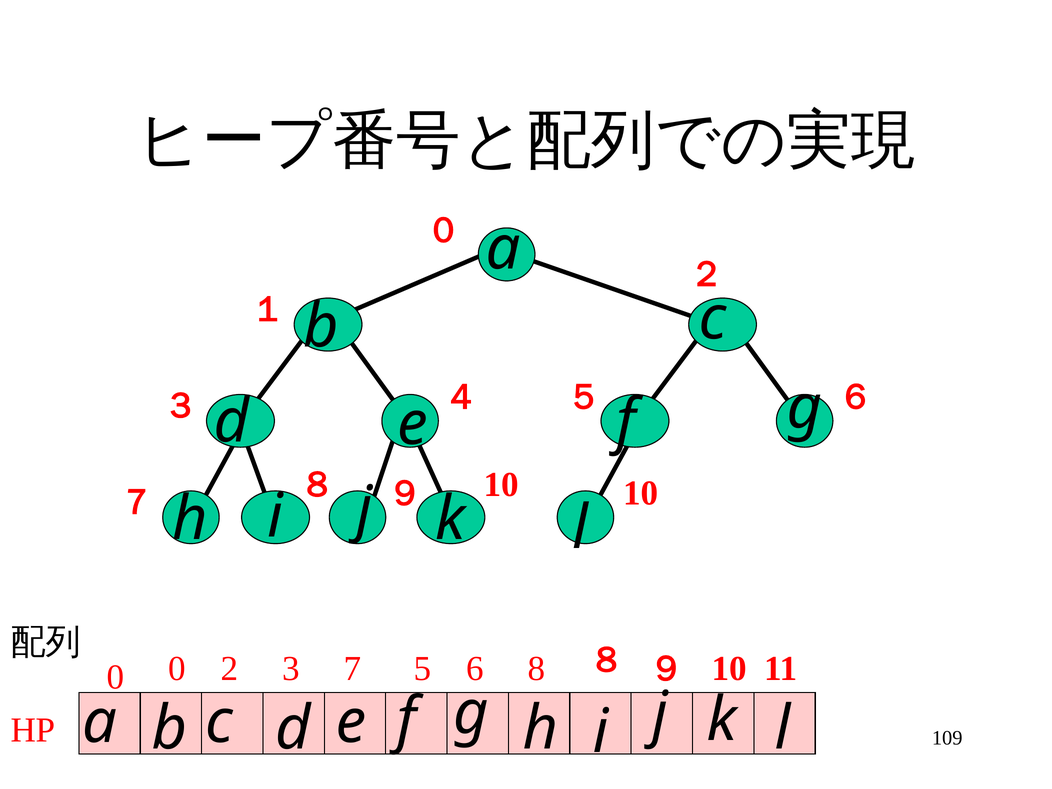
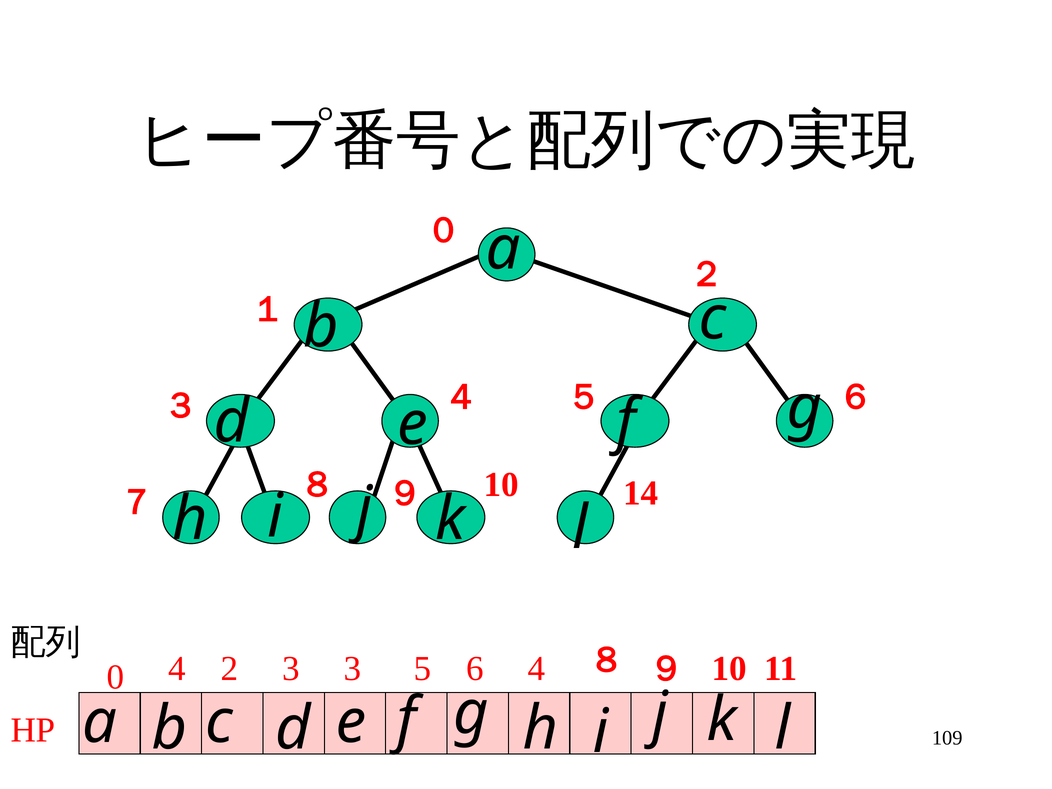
10 10: 10 -> 14 (641, 493)
0 0: 0 -> 4 (177, 669)
3 7: 7 -> 3 (352, 669)
5 8: 8 -> 4 (537, 669)
